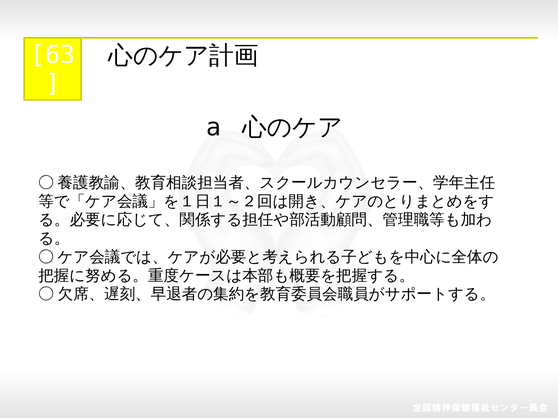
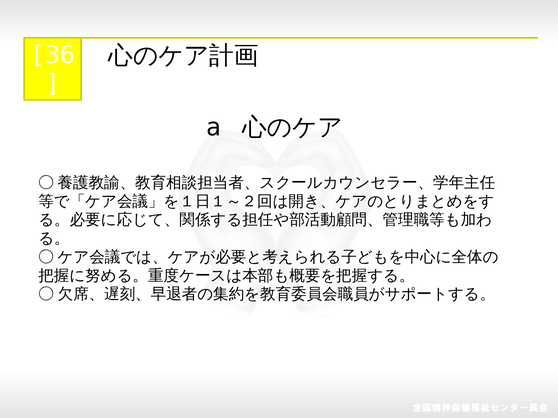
63: 63 -> 36 (53, 55)
